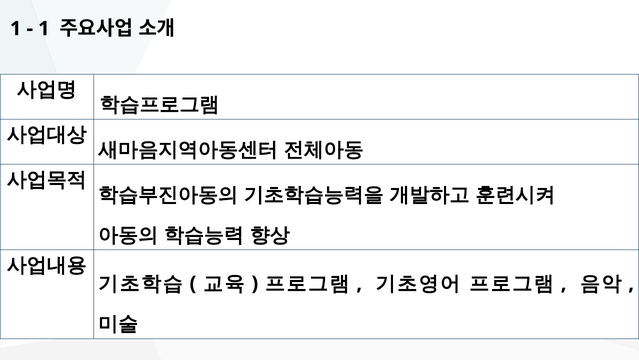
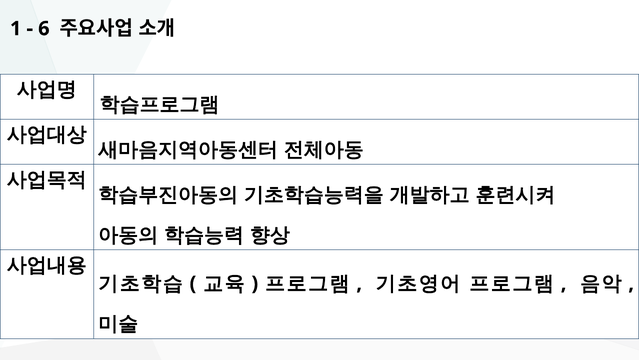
1: 1 -> 6 (44, 29)
